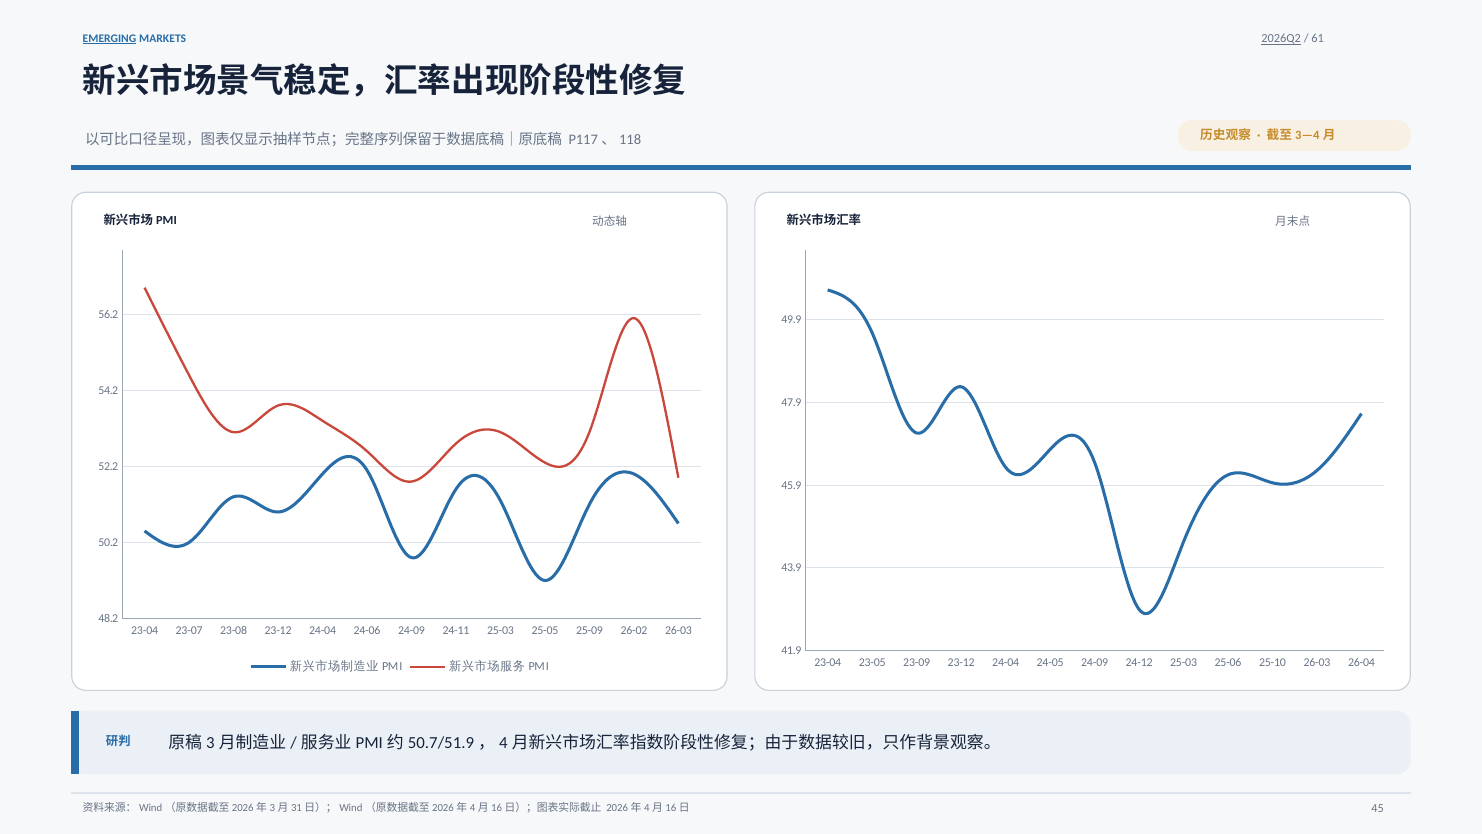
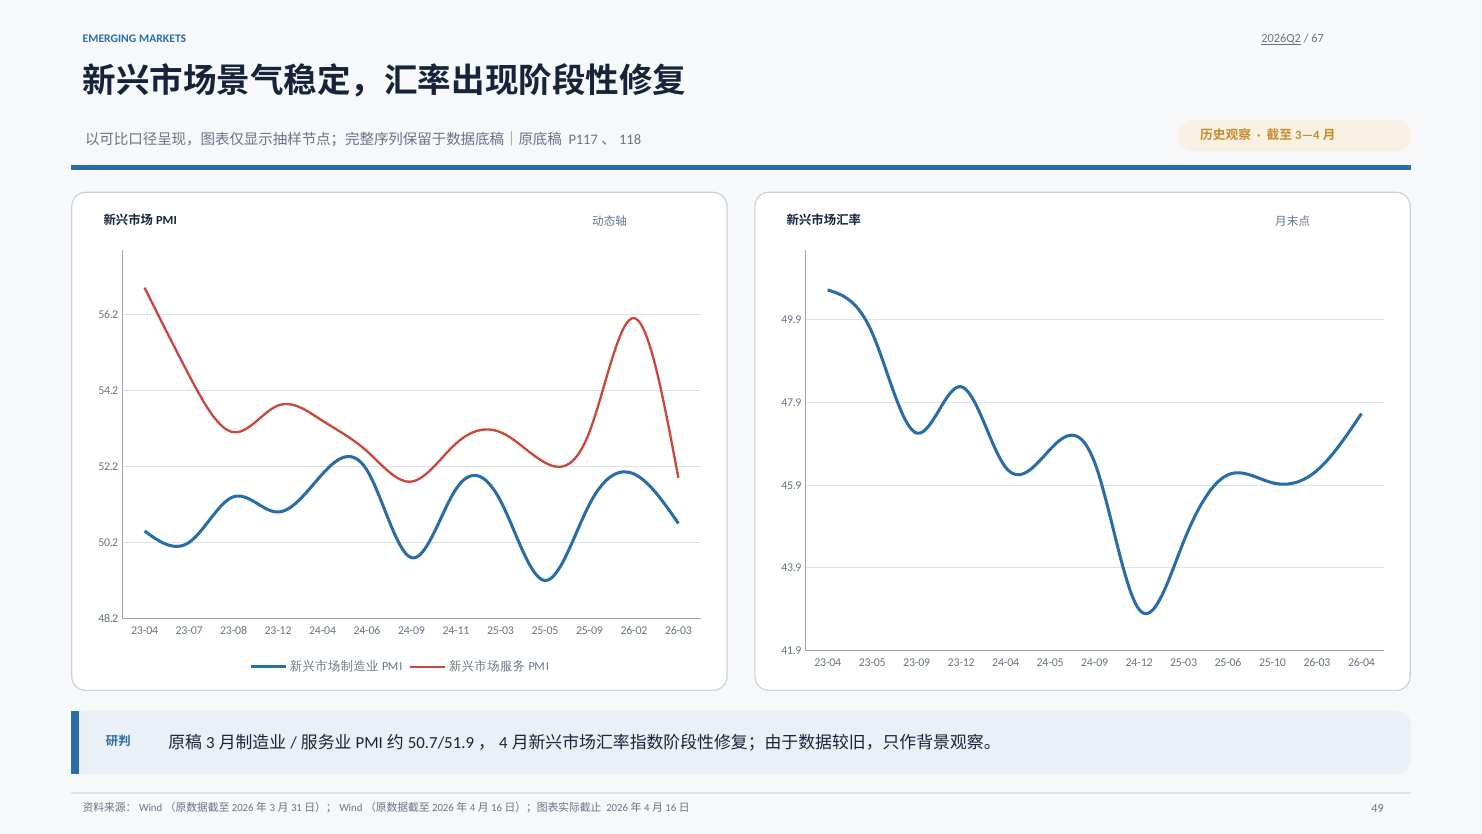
EMERGING underline: present -> none (109, 38)
61: 61 -> 67 (1318, 39)
45: 45 -> 49 (1378, 808)
